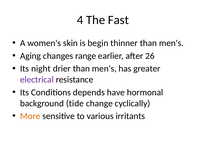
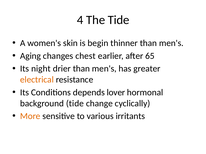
The Fast: Fast -> Tide (119, 20)
range: range -> chest (86, 56)
26: 26 -> 65 (150, 56)
electrical colour: purple -> orange (37, 80)
have: have -> lover (116, 93)
